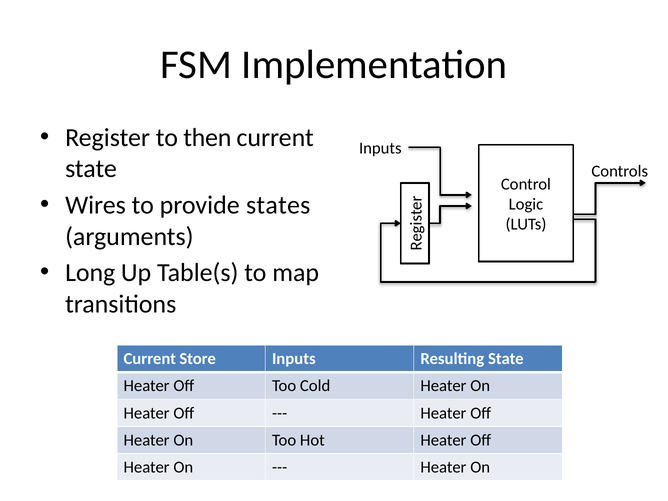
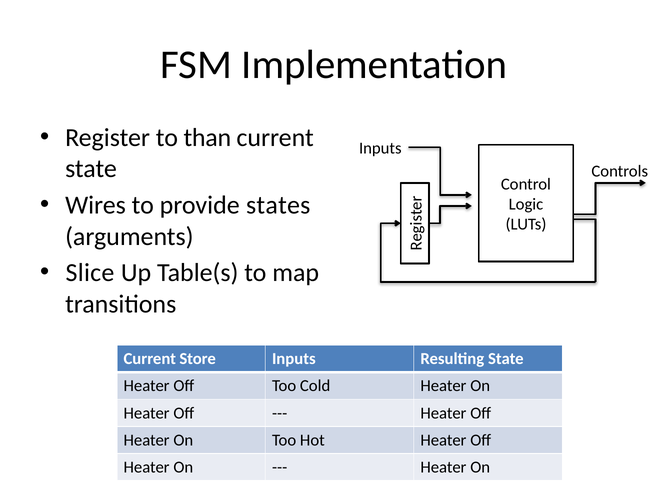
then: then -> than (207, 138)
Long: Long -> Slice (90, 273)
